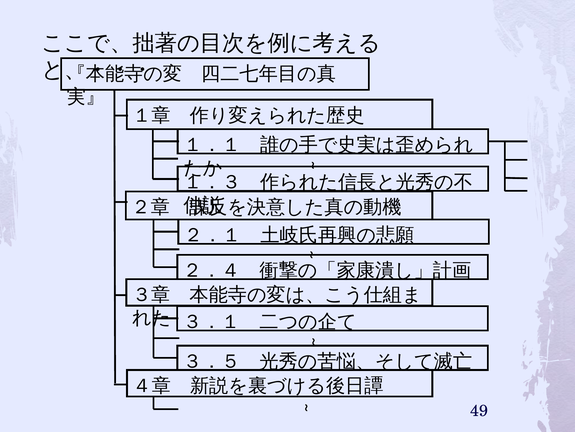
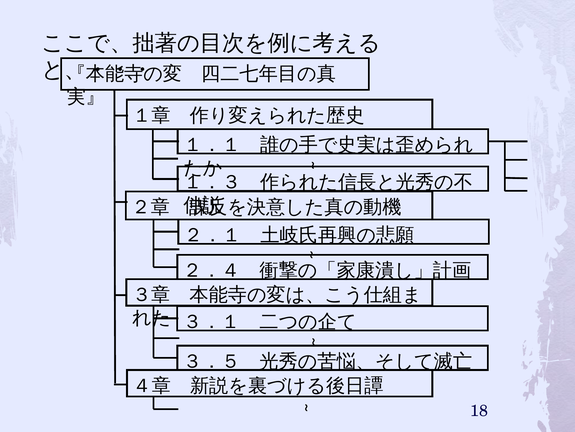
49: 49 -> 18 (479, 410)
